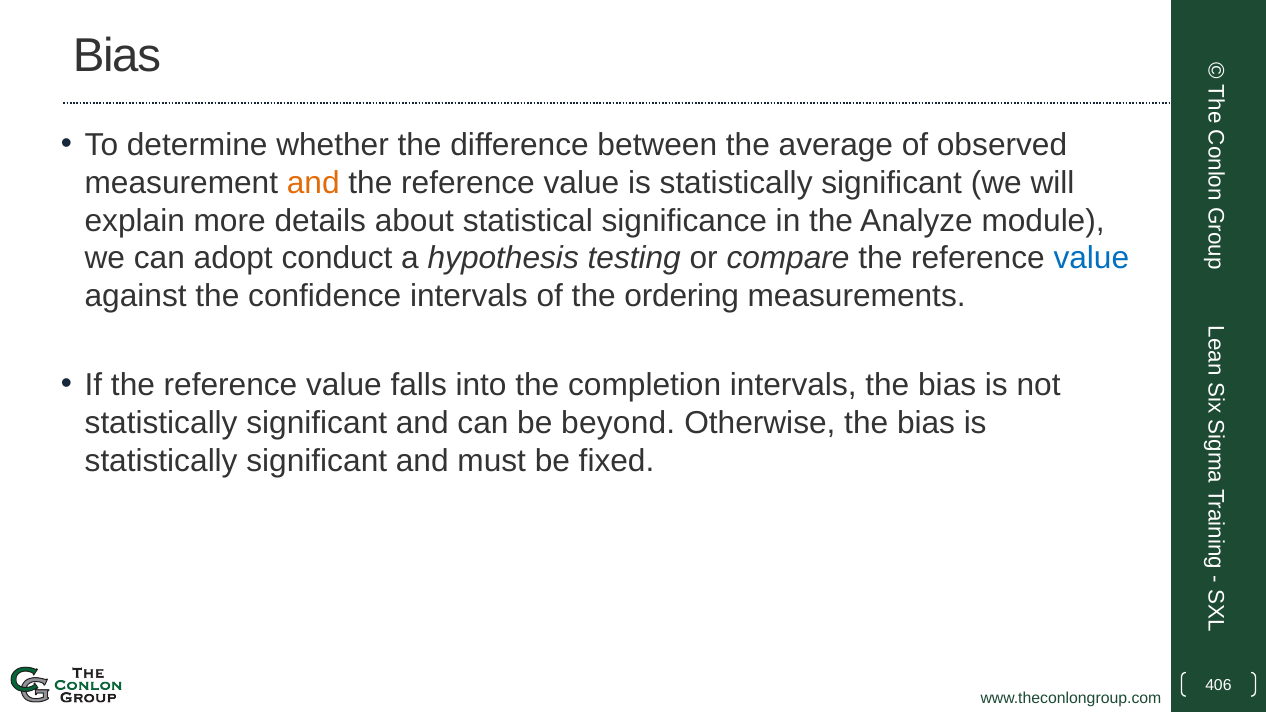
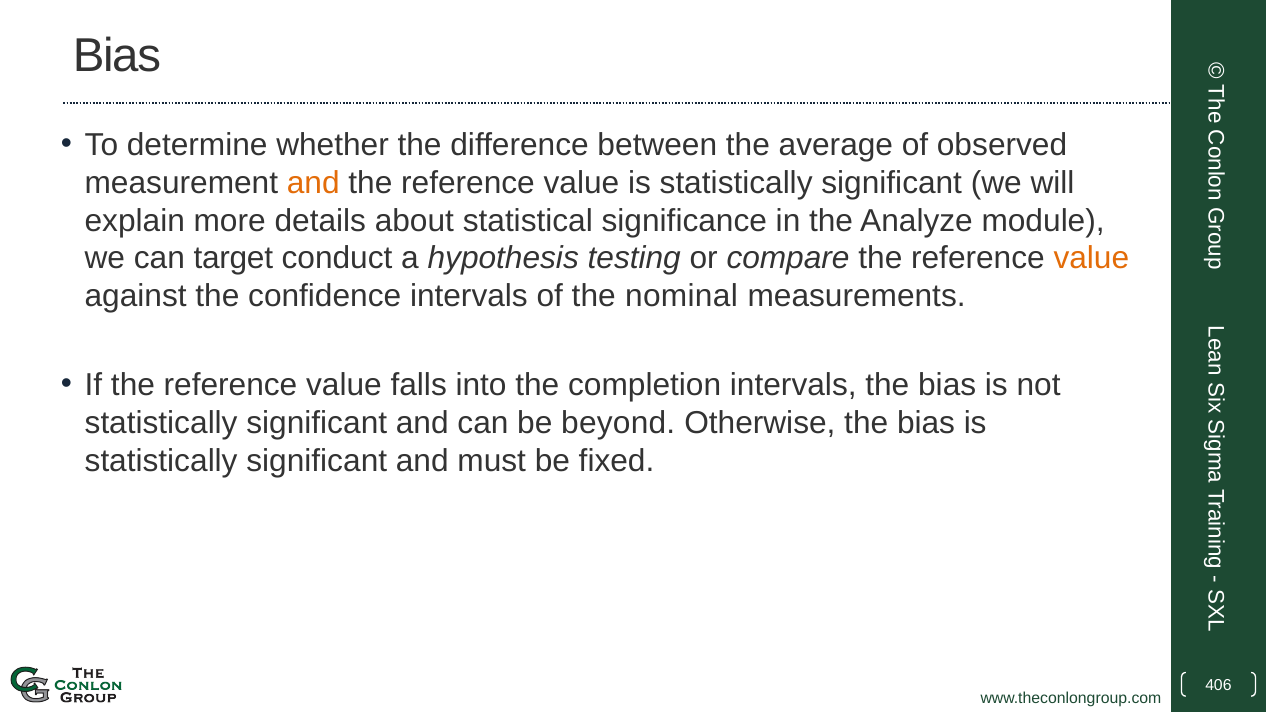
adopt: adopt -> target (233, 259)
value colour: blue -> orange (1091, 259)
ordering: ordering -> nominal (681, 297)
